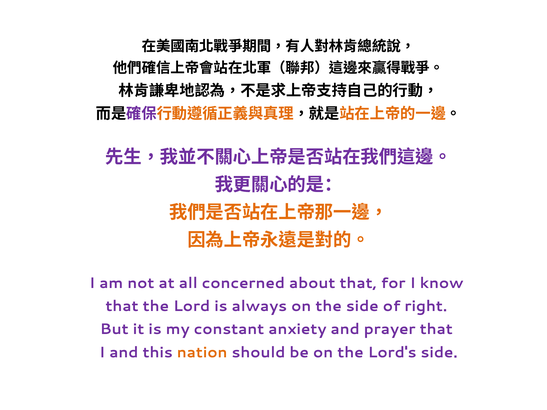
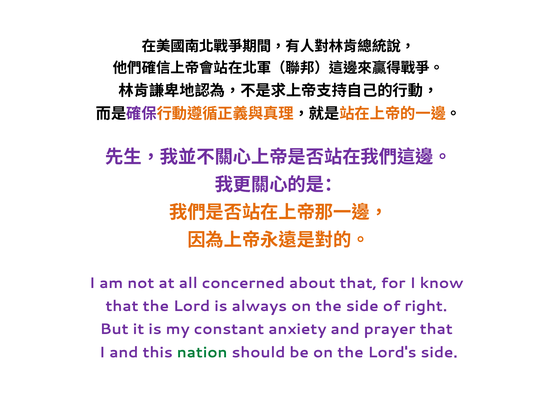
nation colour: orange -> green (202, 353)
